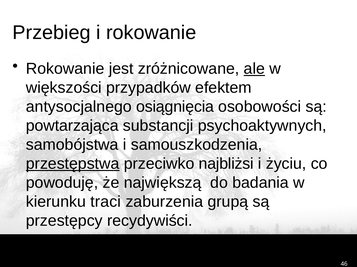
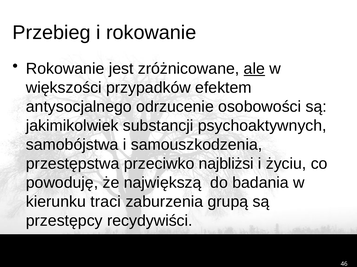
osiągnięcia: osiągnięcia -> odrzucenie (175, 107)
powtarzająca: powtarzająca -> jakimikolwiek (72, 126)
przestępstwa underline: present -> none (73, 164)
